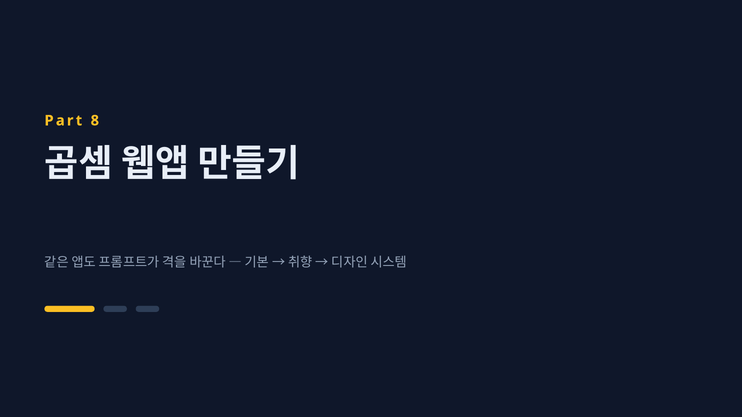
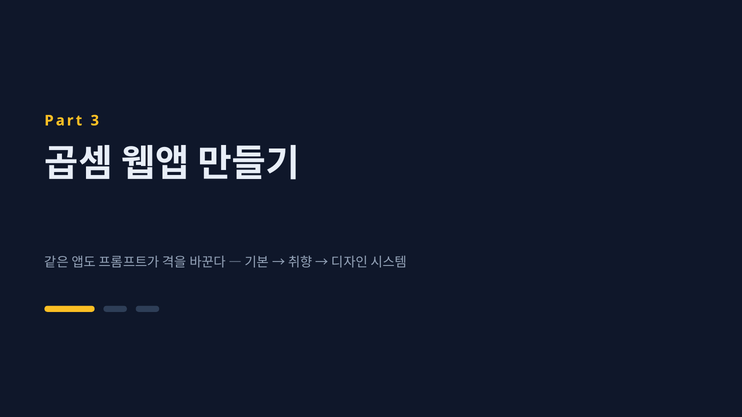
8: 8 -> 3 (95, 121)
